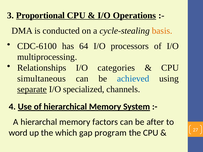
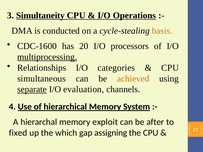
Proportional: Proportional -> Simultaneity (40, 16)
CDC-6100: CDC-6100 -> CDC-1600 (37, 46)
64: 64 -> 20 (84, 46)
multiprocessing underline: none -> present (47, 57)
achieved colour: blue -> orange (133, 79)
specialized: specialized -> evaluation (84, 89)
factors: factors -> exploit (105, 122)
word: word -> fixed (18, 133)
program: program -> assigning (111, 133)
